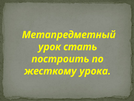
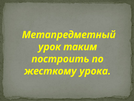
стать: стать -> таким (80, 47)
